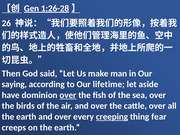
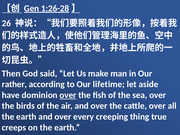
saying: saying -> rather (14, 84)
creeping underline: present -> none (112, 117)
fear: fear -> true (159, 117)
